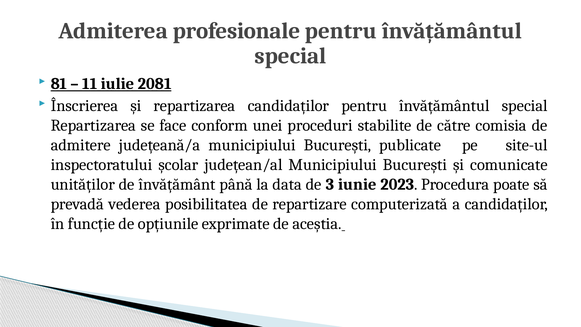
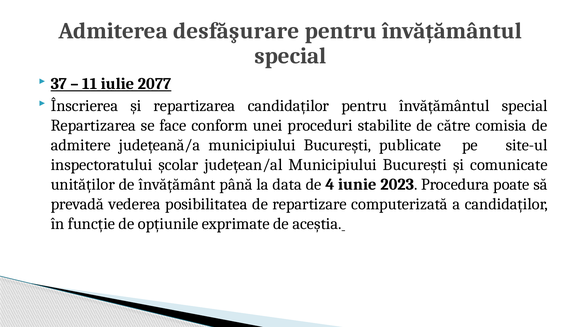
profesionale: profesionale -> desfăşurare (236, 31)
81: 81 -> 37 (59, 84)
2081: 2081 -> 2077 (155, 84)
3: 3 -> 4 (330, 184)
